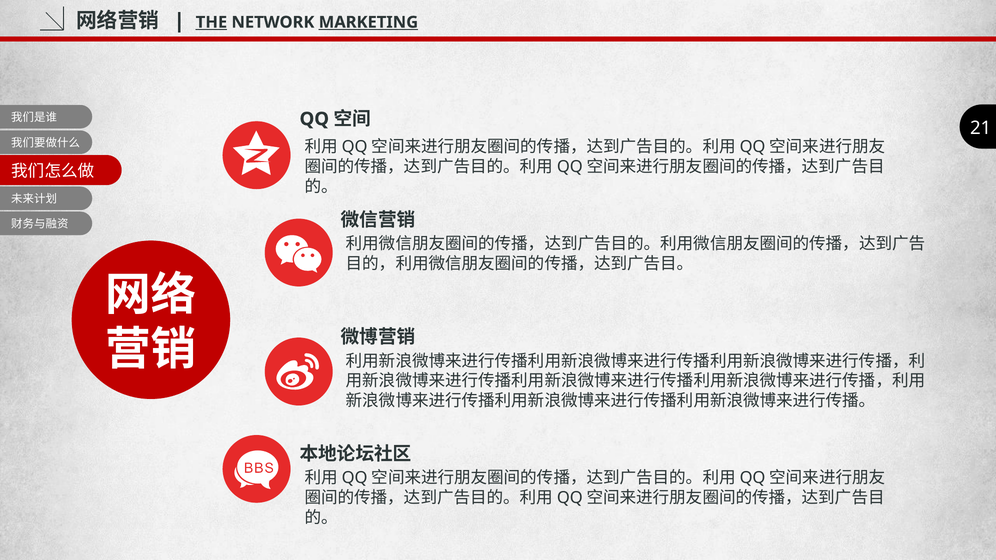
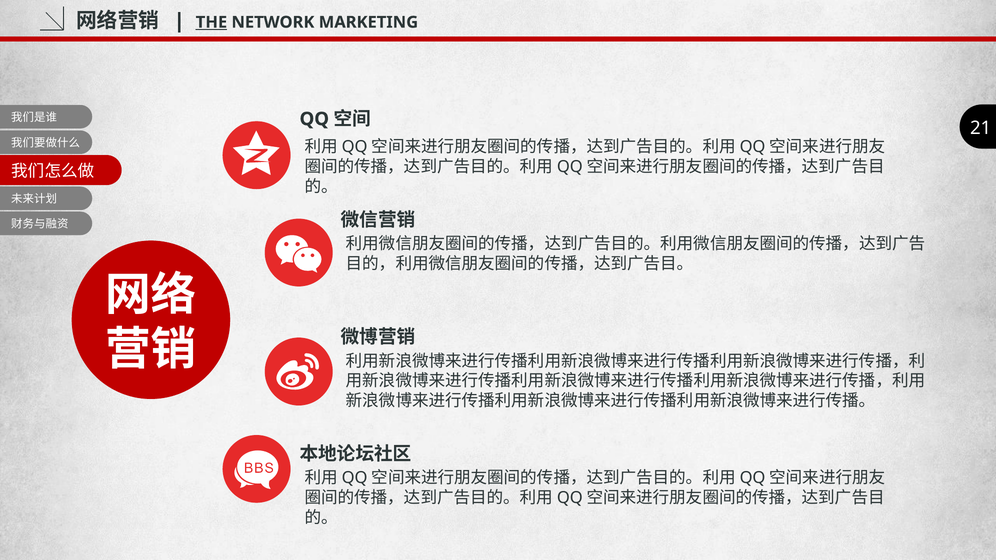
MARKETING underline: present -> none (368, 22)
